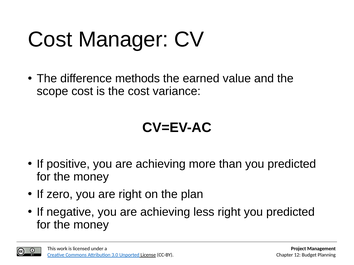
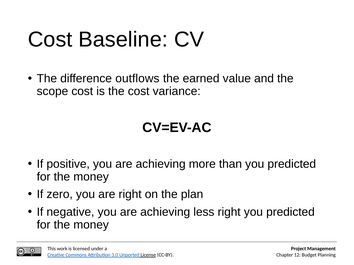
Manager: Manager -> Baseline (123, 40)
methods: methods -> outflows (137, 79)
